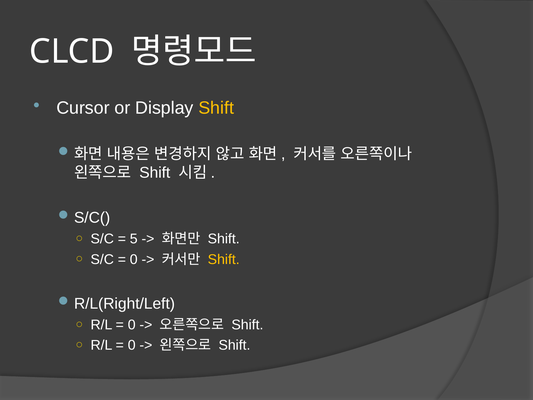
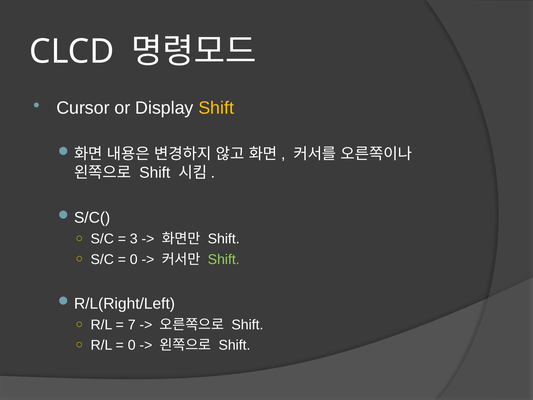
5: 5 -> 3 (134, 239)
Shift colour: yellow -> light green (224, 259)
0: 0 -> 7 (132, 325)
